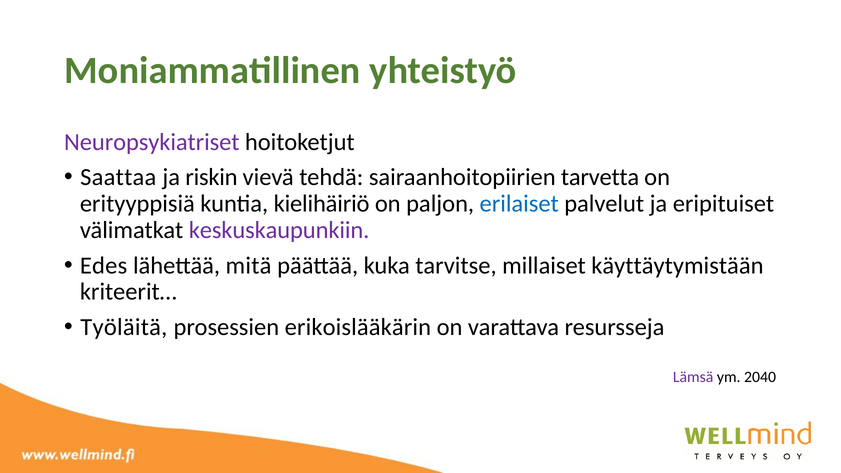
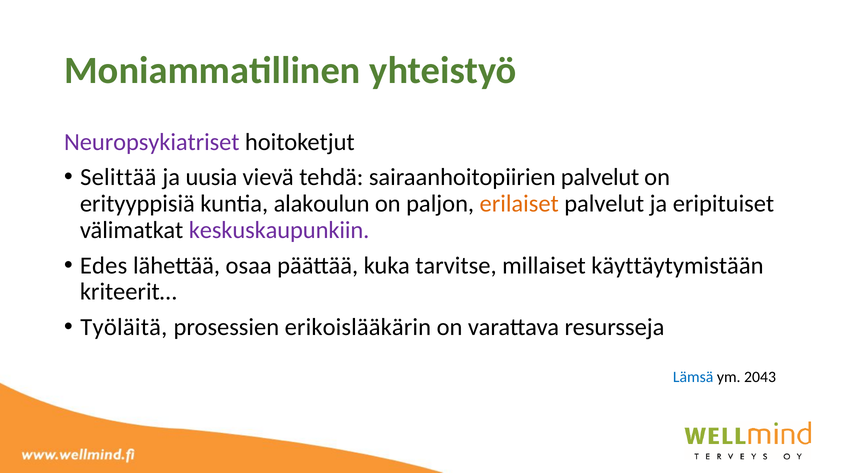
Saattaa: Saattaa -> Selittää (118, 177)
riskin: riskin -> uusia (211, 177)
sairaanhoitopiirien tarvetta: tarvetta -> palvelut (600, 177)
kielihäiriö: kielihäiriö -> alakoulun (322, 204)
erilaiset colour: blue -> orange (519, 204)
mitä: mitä -> osaa (249, 265)
Lämsä colour: purple -> blue (693, 377)
2040: 2040 -> 2043 (760, 377)
